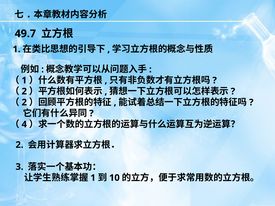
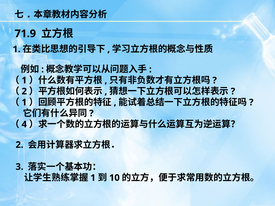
49.7: 49.7 -> 71.9 (25, 34)
2: 2 -> 1 (24, 102)
